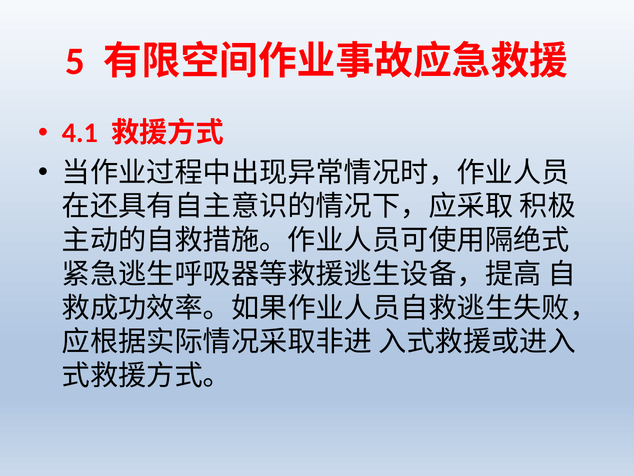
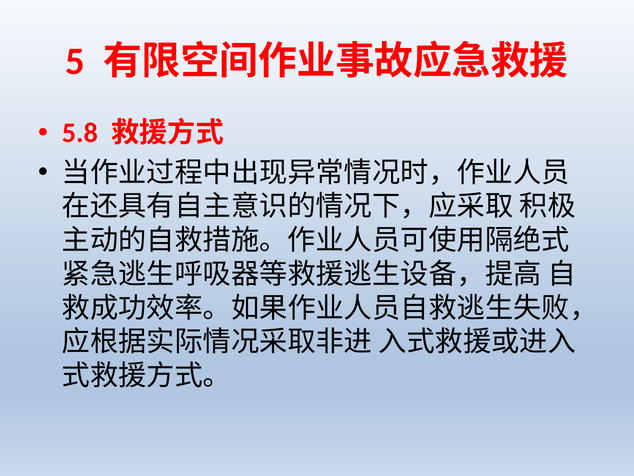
4.1: 4.1 -> 5.8 (80, 133)
